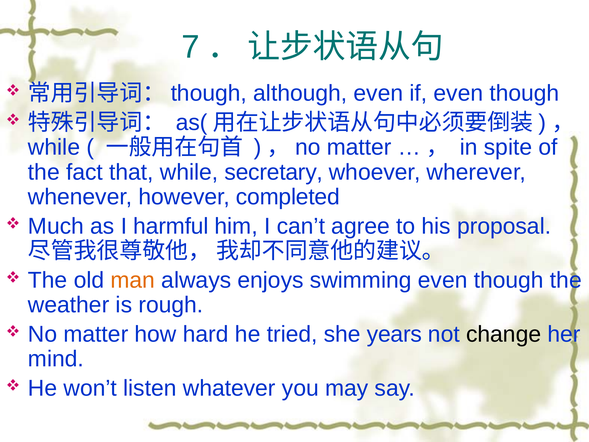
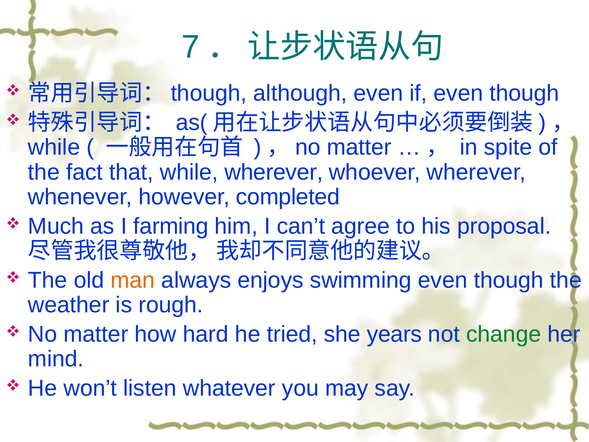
while secretary: secretary -> wherever (274, 172)
harmful: harmful -> farming (171, 226)
change colour: black -> green (504, 334)
